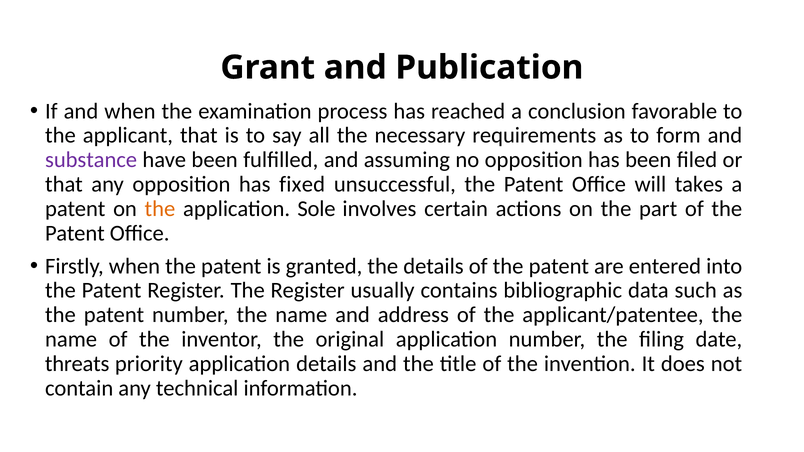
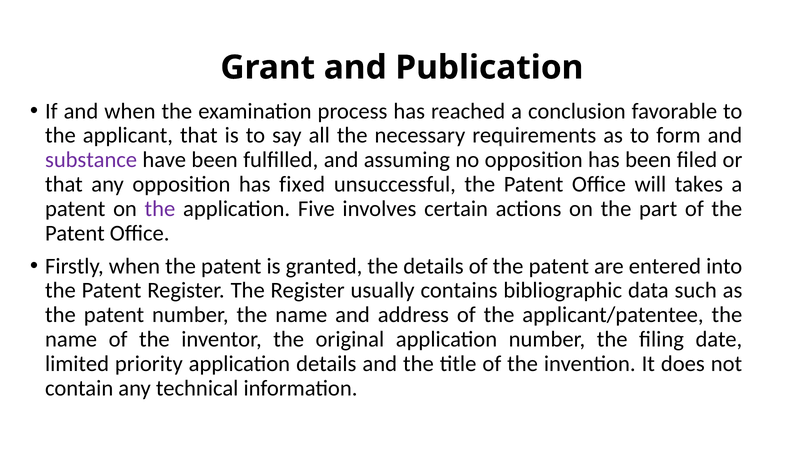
the colour: orange -> purple (160, 209)
Sole: Sole -> Five (316, 209)
threats: threats -> limited (77, 364)
